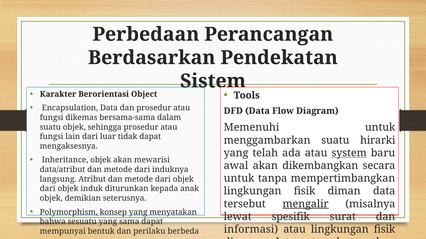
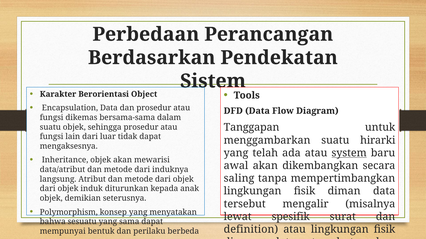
Memenuhi: Memenuhi -> Tanggapan (252, 128)
untuk: untuk -> saling (239, 179)
mengalir underline: present -> none (306, 204)
informasi: informasi -> definition (251, 230)
